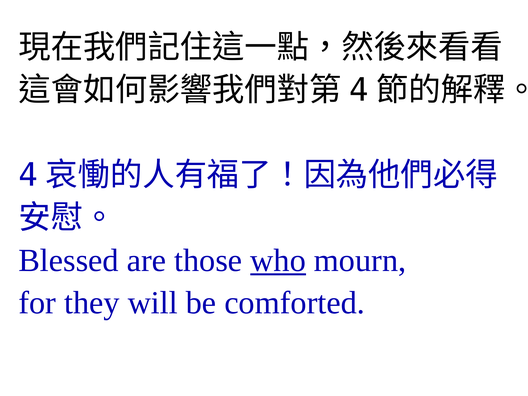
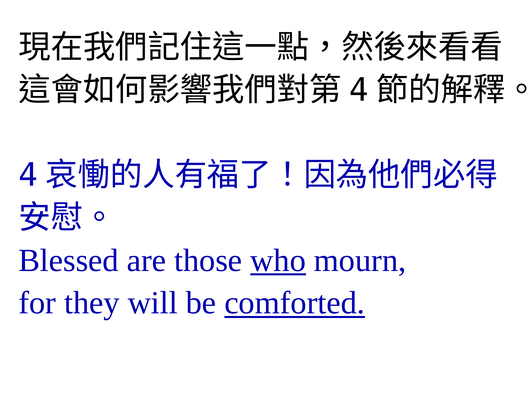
comforted underline: none -> present (295, 303)
